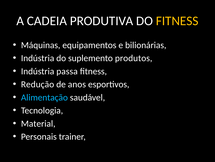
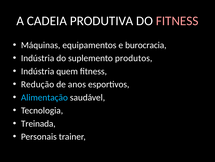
FITNESS colour: yellow -> pink (177, 21)
bilionárias: bilionárias -> burocracia (146, 45)
passa: passa -> quem (67, 71)
Material: Material -> Treinada (38, 123)
